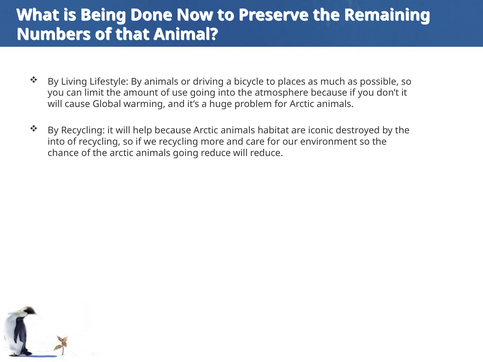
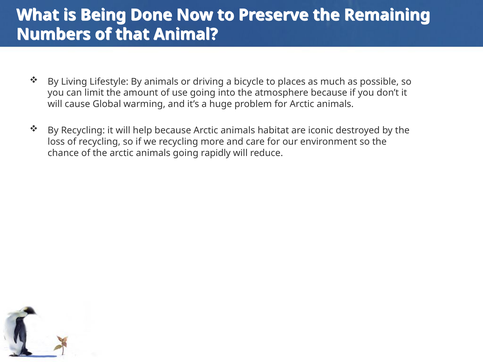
into: into -> loss (56, 142)
going reduce: reduce -> rapidly (216, 153)
